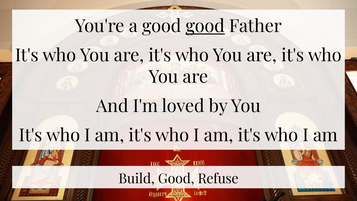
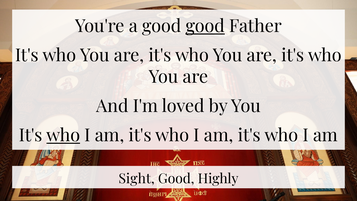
who underline: none -> present (63, 135)
Build: Build -> Sight (137, 179)
Refuse: Refuse -> Highly (218, 179)
